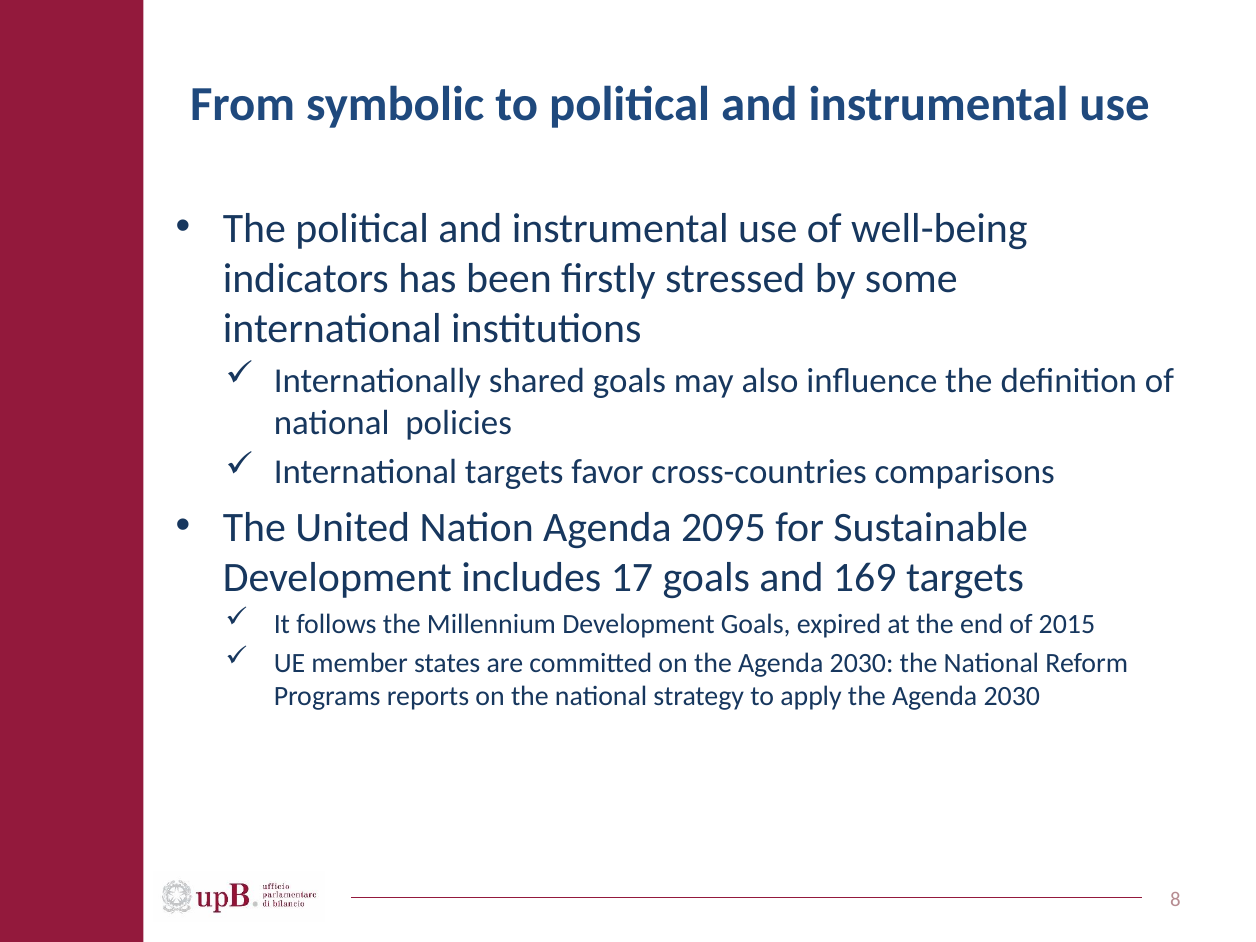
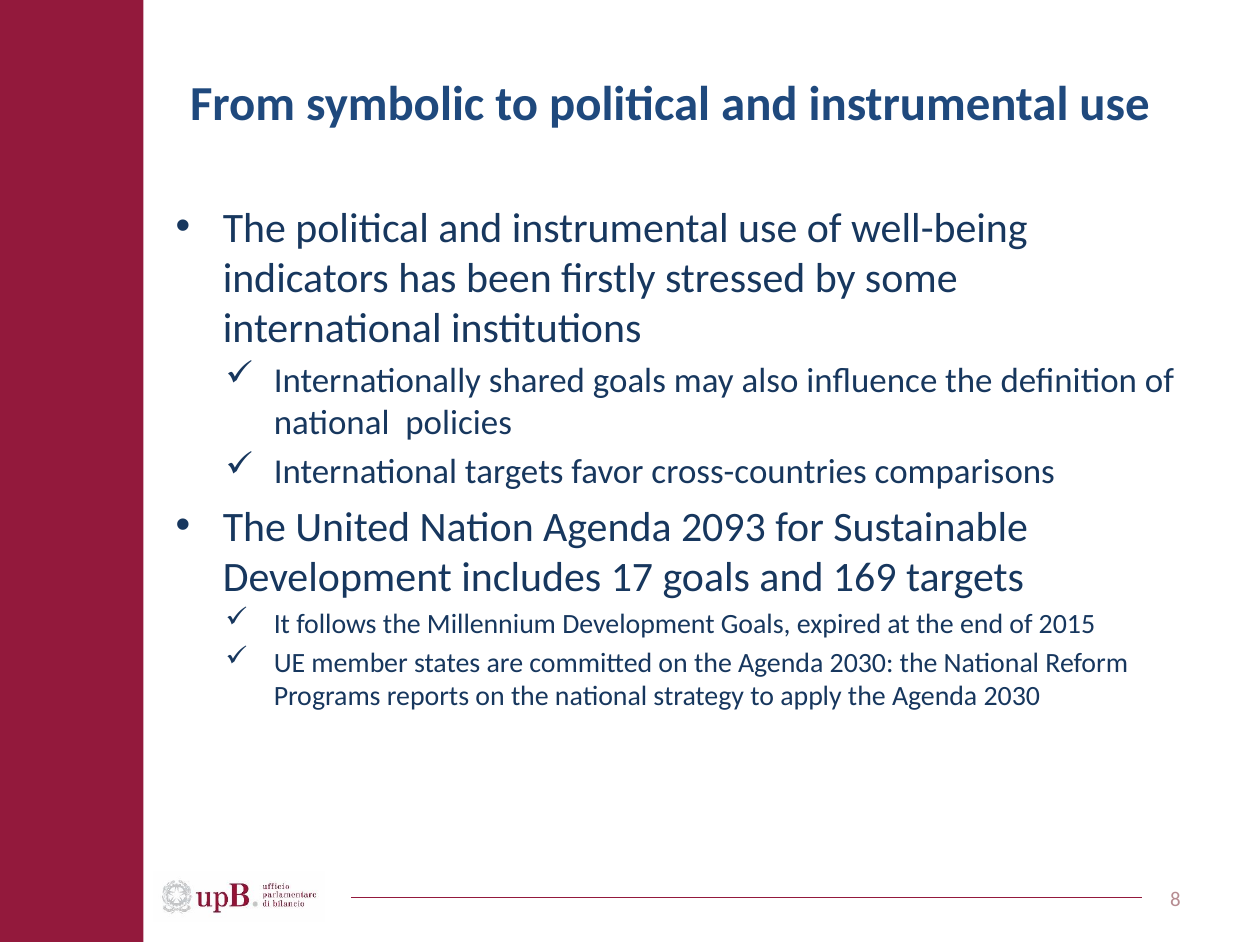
2095: 2095 -> 2093 (723, 527)
